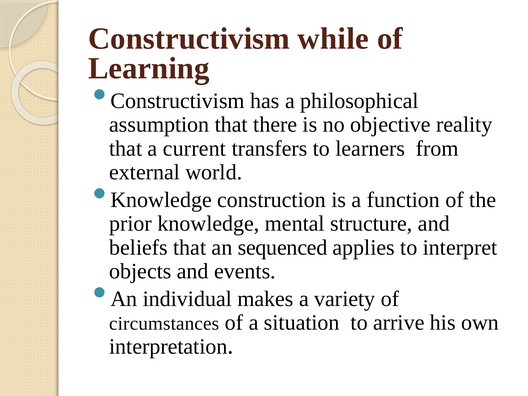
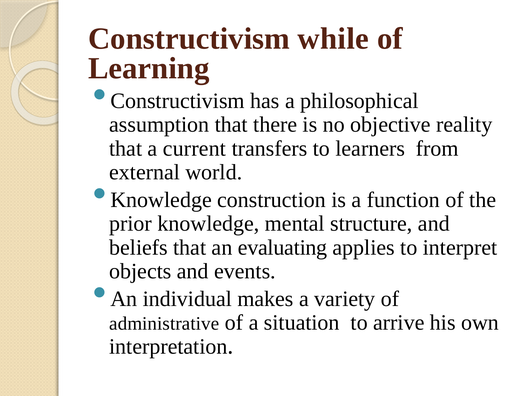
sequenced: sequenced -> evaluating (283, 247)
circumstances: circumstances -> administrative (164, 324)
